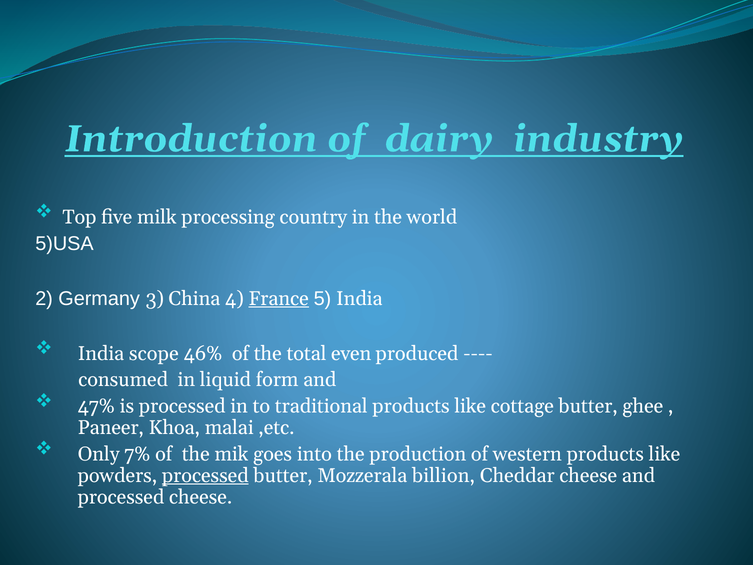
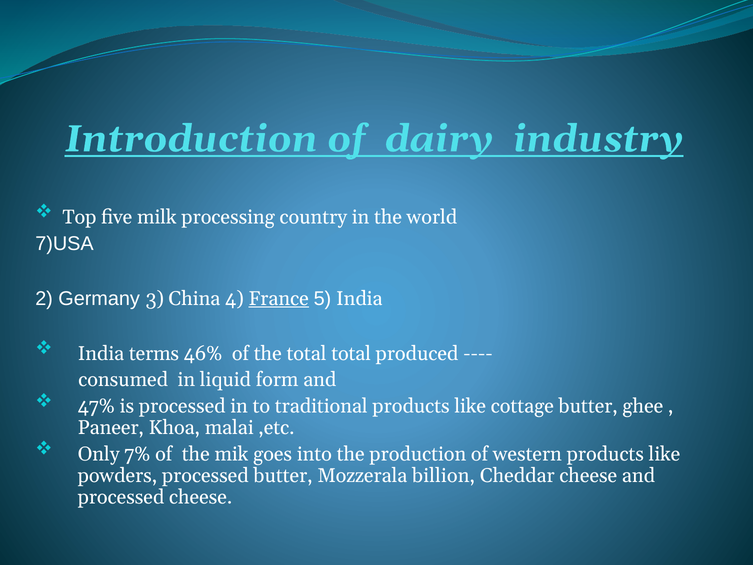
5)USA: 5)USA -> 7)USA (64, 243)
scope: scope -> terms (154, 353)
total even: even -> total (351, 353)
processed underline: present -> none (205, 475)
